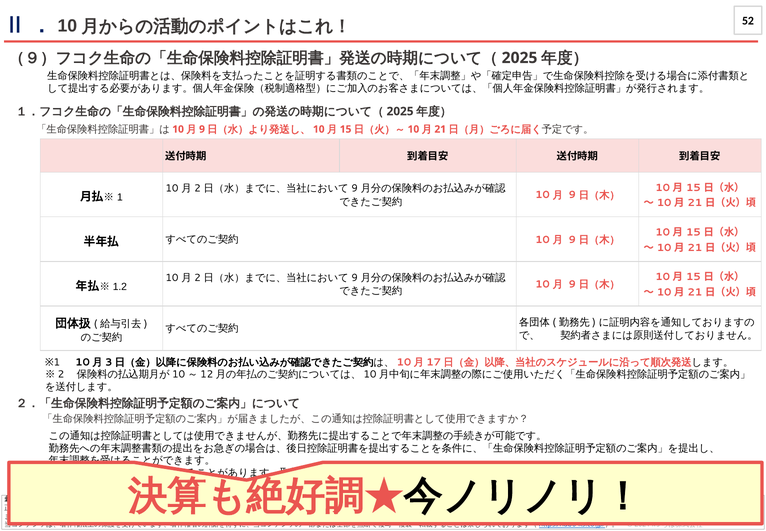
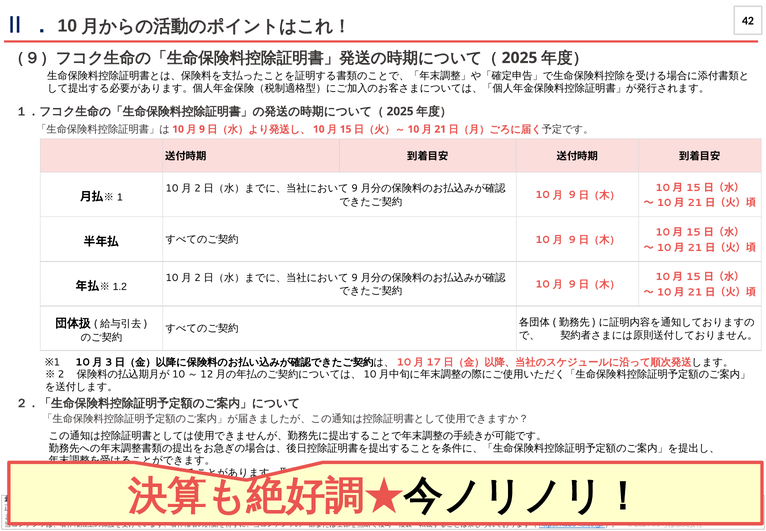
52: 52 -> 42 (748, 21)
